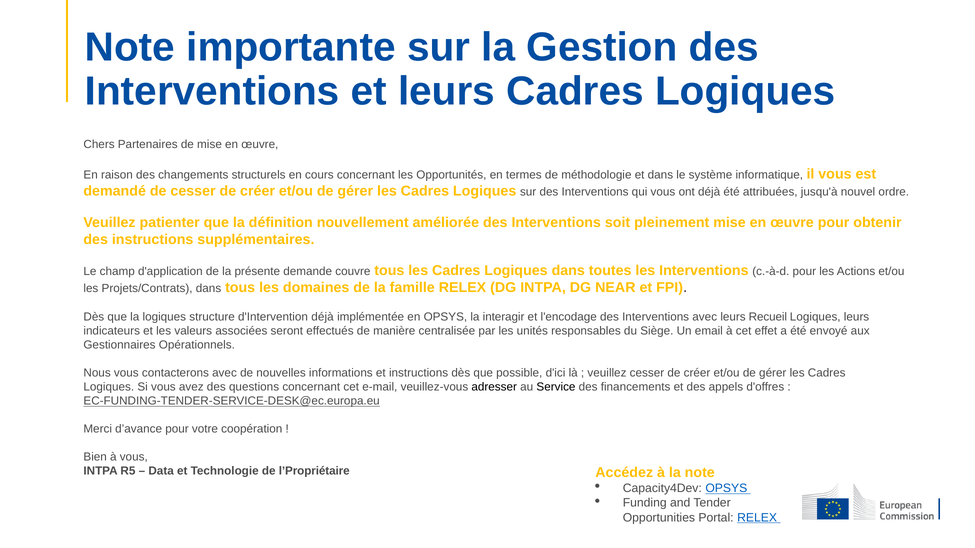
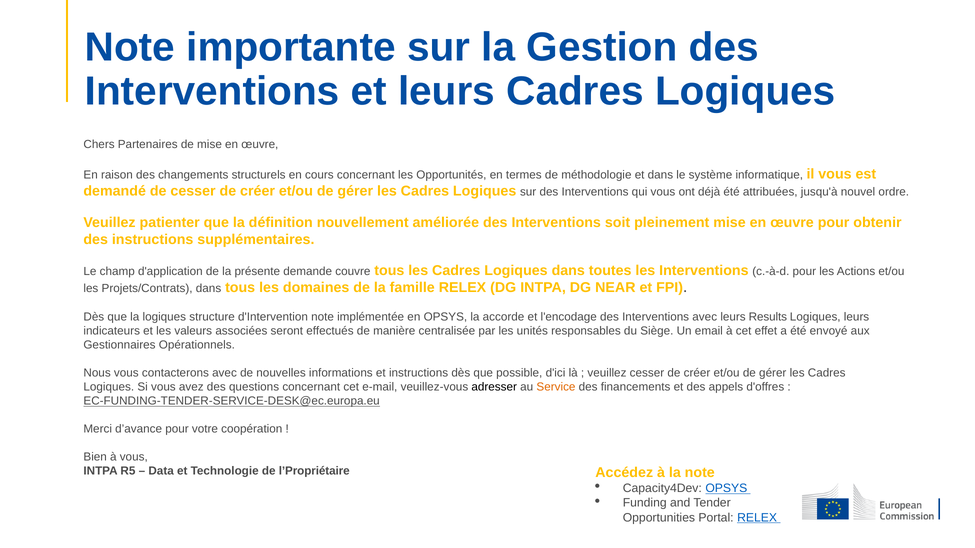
d'Intervention déjà: déjà -> note (323, 317)
interagir: interagir -> accorde (504, 317)
Recueil: Recueil -> Results (768, 317)
Service colour: black -> orange (556, 387)
